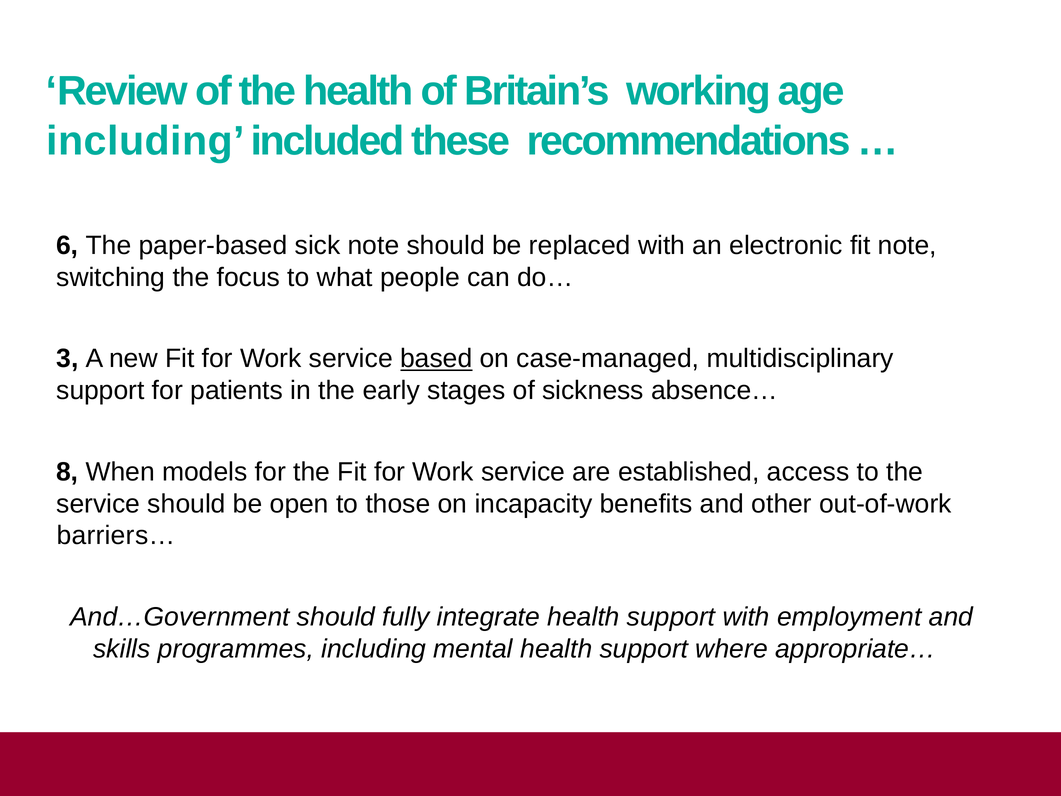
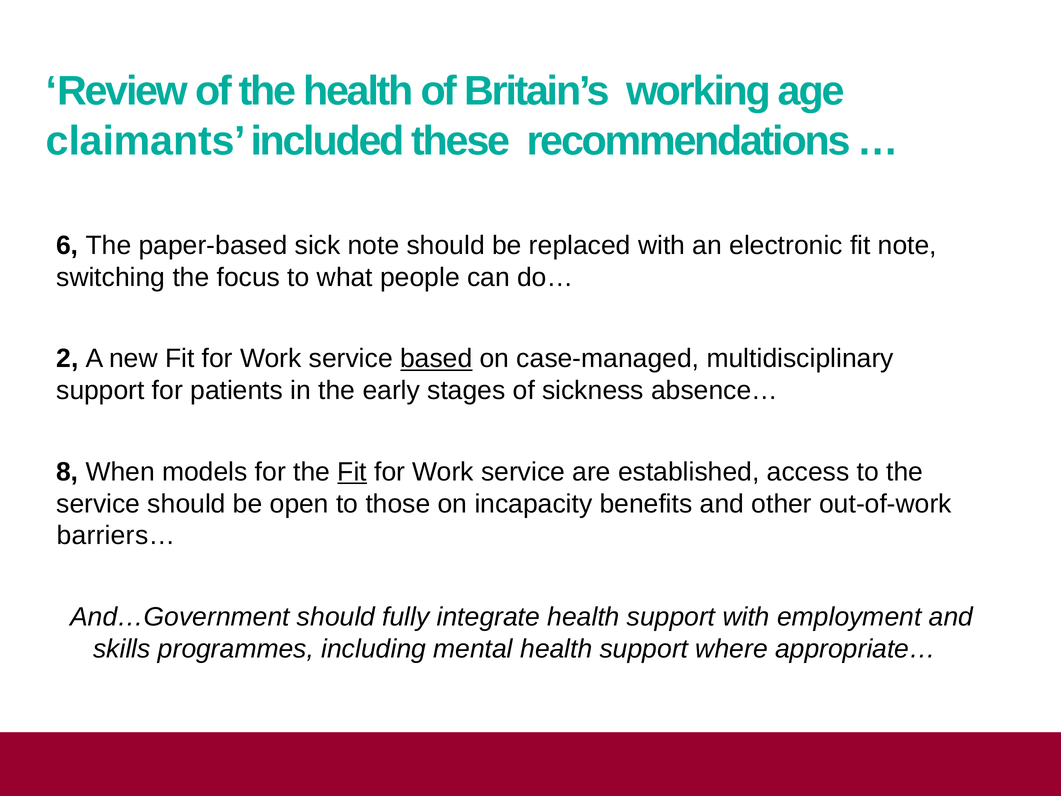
including: including -> claimants (146, 141)
3: 3 -> 2 (67, 359)
Fit underline: none -> present (352, 472)
